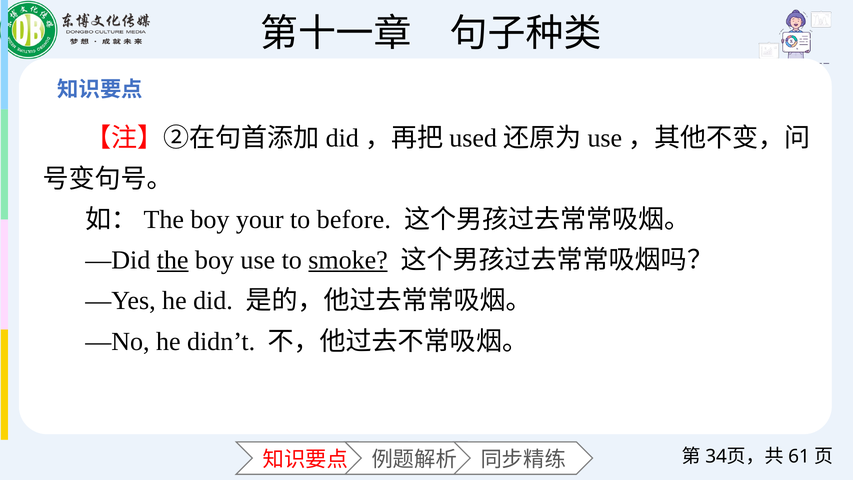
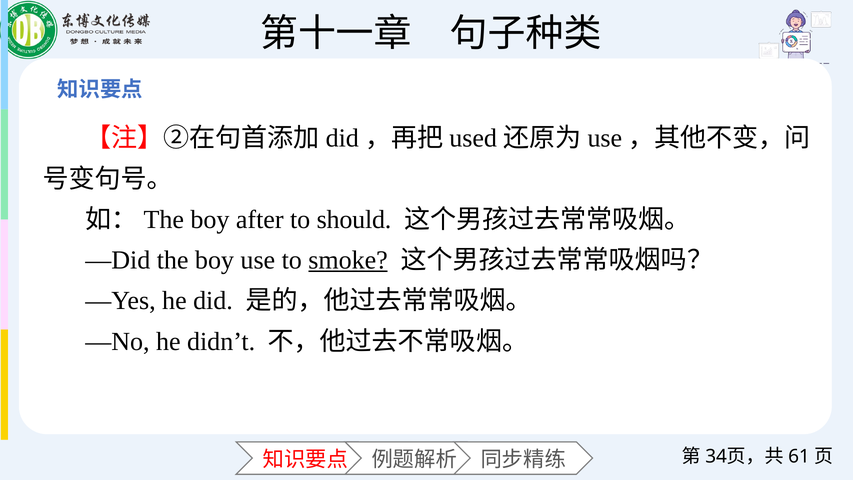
your: your -> after (260, 220)
before: before -> should (354, 220)
the underline: present -> none (173, 260)
